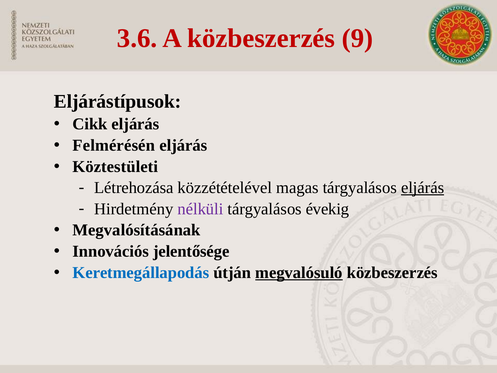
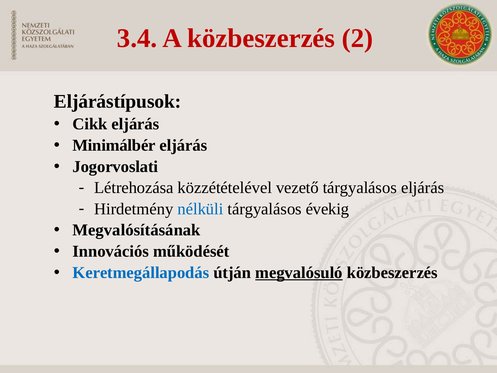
3.6: 3.6 -> 3.4 (137, 38)
9: 9 -> 2 (357, 38)
Felmérésén: Felmérésén -> Minimálbér (114, 145)
Köztestületi: Köztestületi -> Jogorvoslati (115, 166)
magas: magas -> vezető (297, 188)
eljárás underline: present -> none (423, 188)
nélküli colour: purple -> blue (200, 209)
jelentősége: jelentősége -> működését (191, 251)
